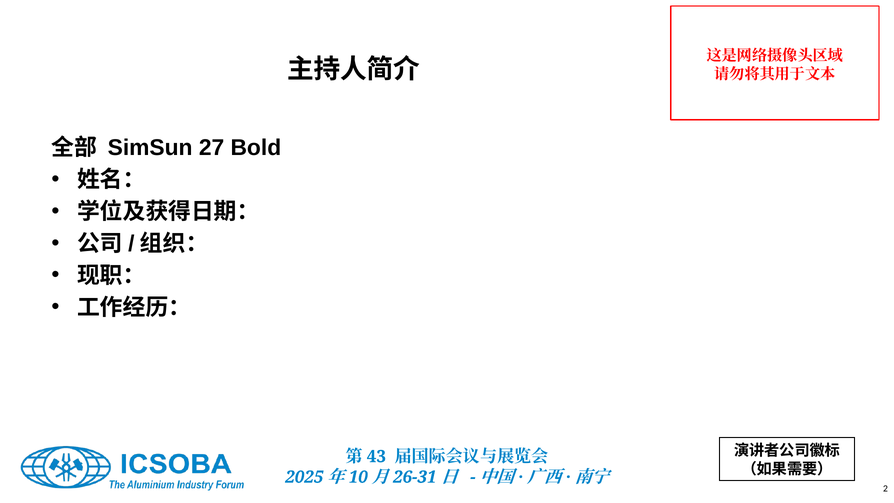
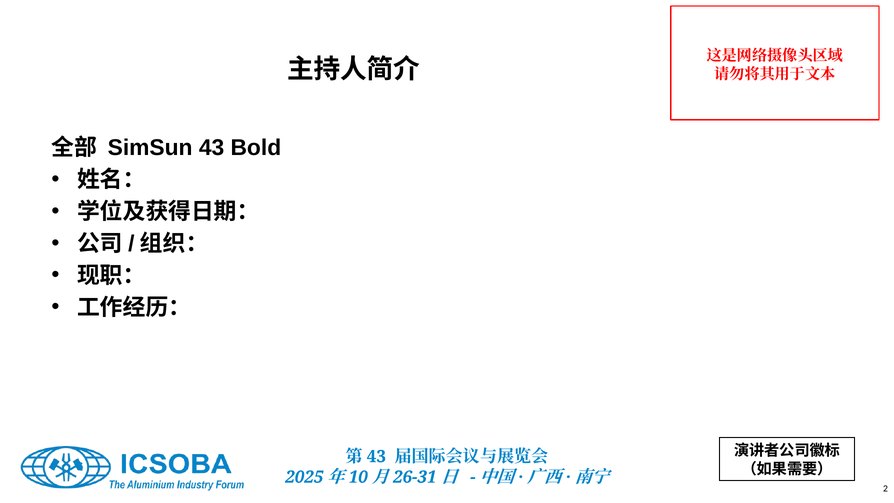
27: 27 -> 43 (212, 148)
